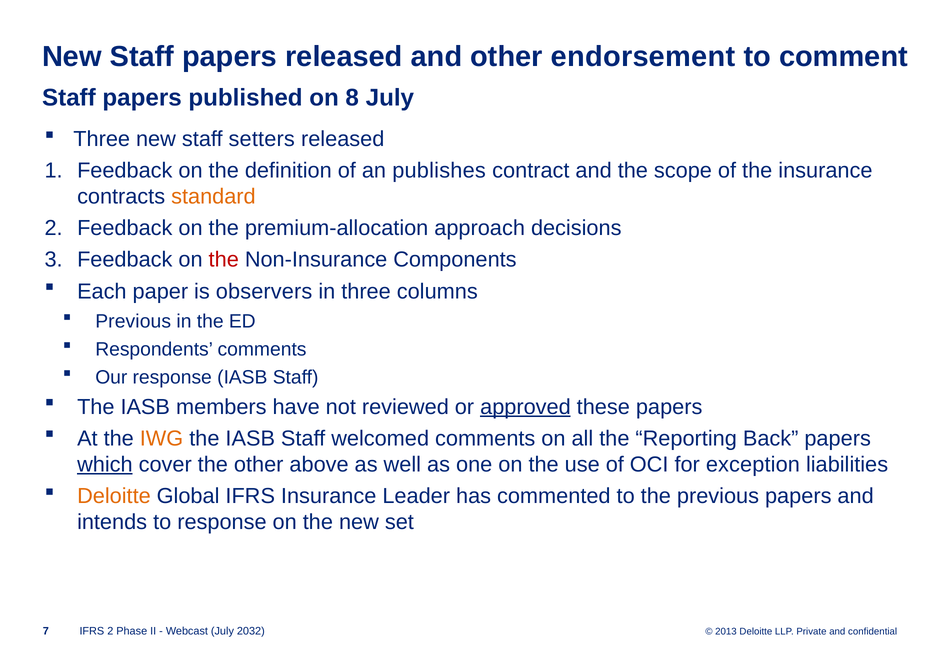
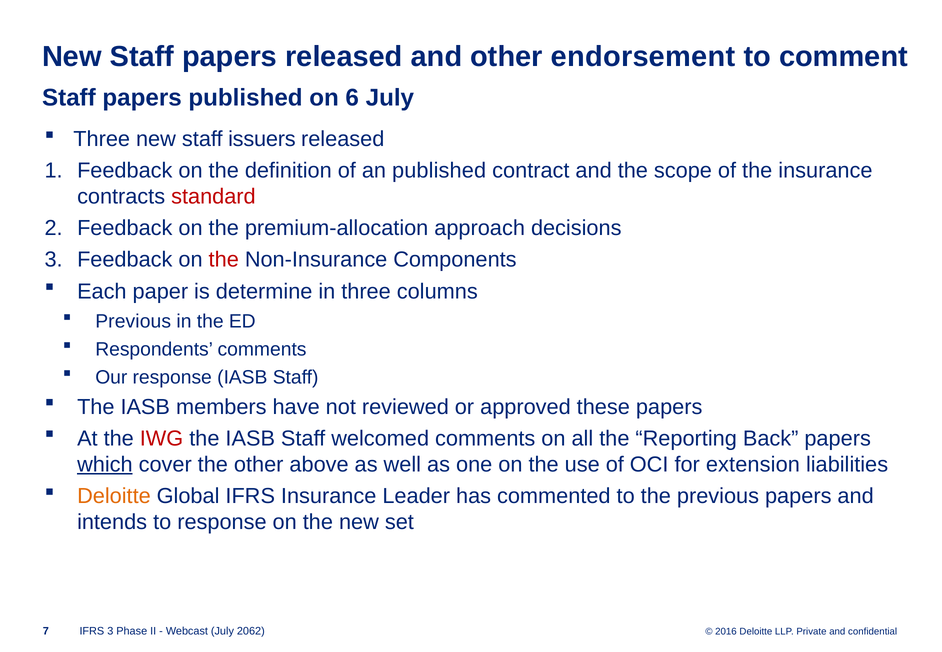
8: 8 -> 6 (352, 98)
setters: setters -> issuers (262, 139)
an publishes: publishes -> published (439, 171)
standard colour: orange -> red (213, 197)
observers: observers -> determine (264, 291)
approved underline: present -> none (525, 407)
IWG colour: orange -> red (161, 438)
exception: exception -> extension (753, 465)
IFRS 2: 2 -> 3 (110, 631)
2032: 2032 -> 2062 (251, 631)
2013: 2013 -> 2016 (726, 632)
